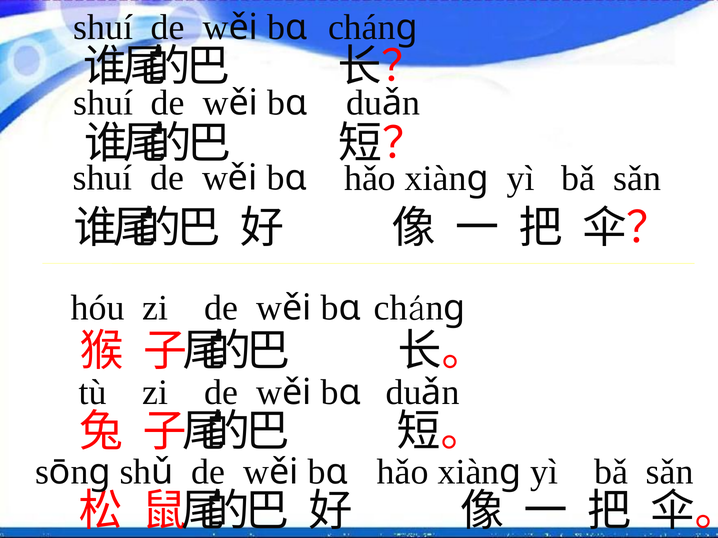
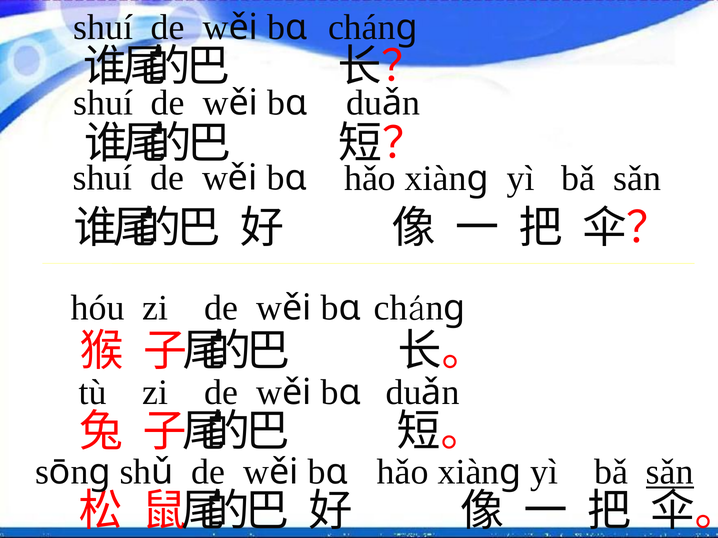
sǎn underline: none -> present (670, 473)
